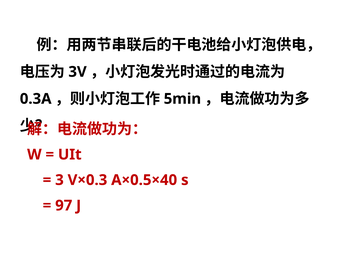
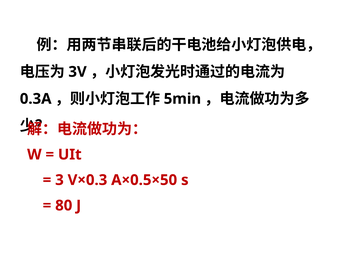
A×0.5×40: A×0.5×40 -> A×0.5×50 (144, 180)
97: 97 -> 80 (64, 205)
